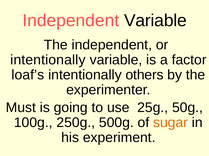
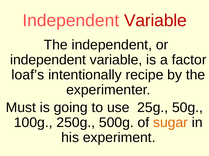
Variable colour: black -> red (155, 21)
intentionally: intentionally -> independent (48, 60)
others: others -> recipe (145, 75)
